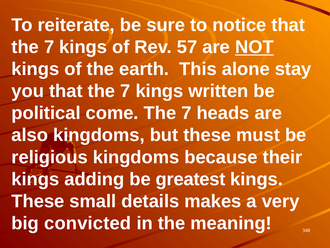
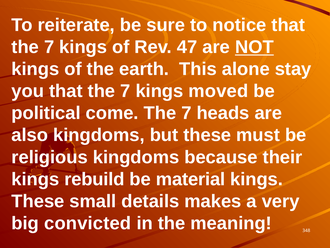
57: 57 -> 47 (187, 47)
written: written -> moved (218, 91)
adding: adding -> rebuild (94, 179)
greatest: greatest -> material (191, 179)
